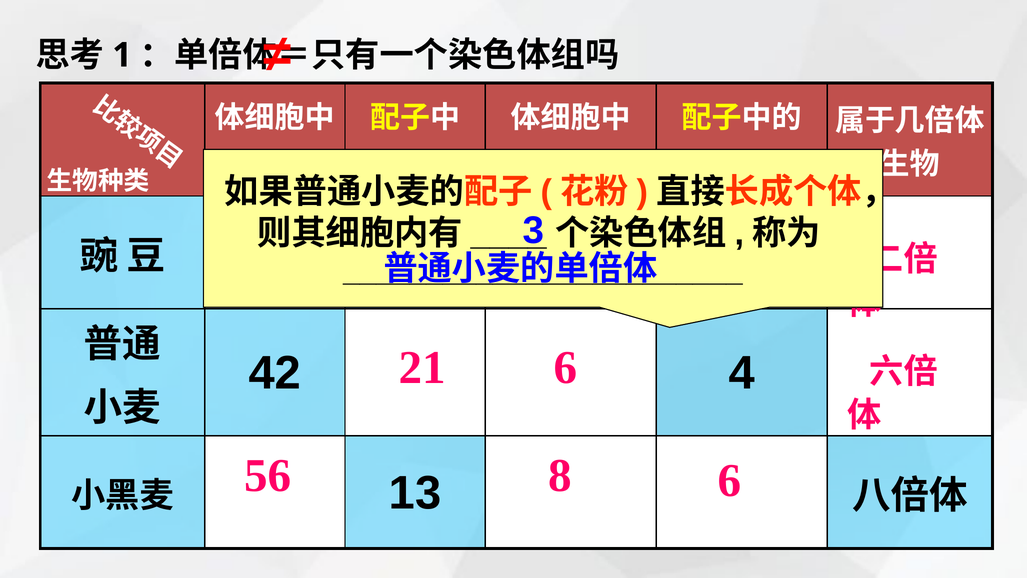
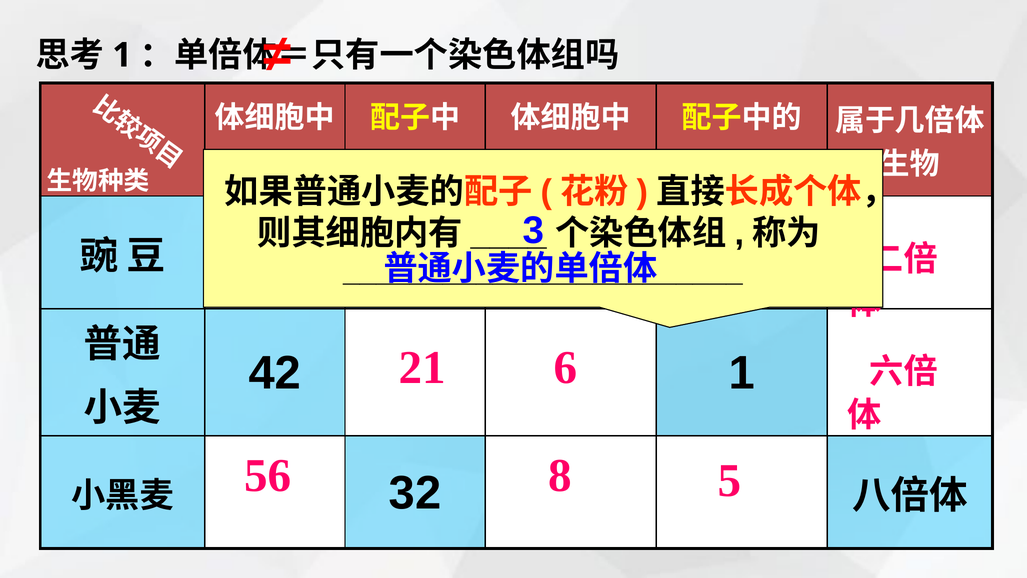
42 4: 4 -> 1 (742, 373)
8 6: 6 -> 5 (730, 480)
13: 13 -> 32 (415, 493)
